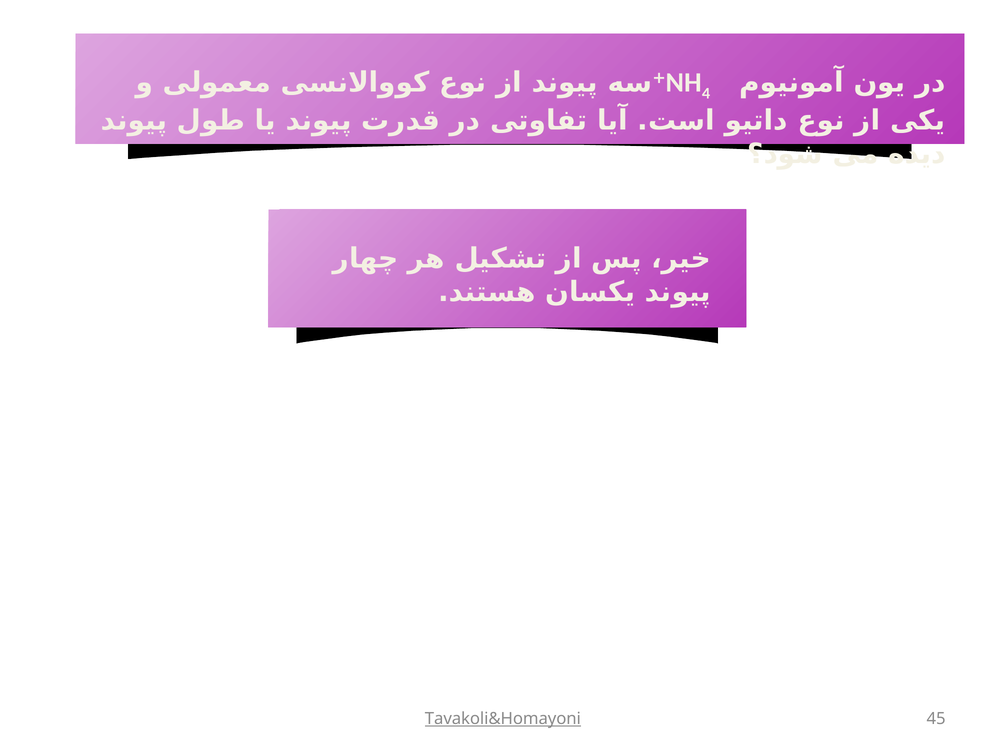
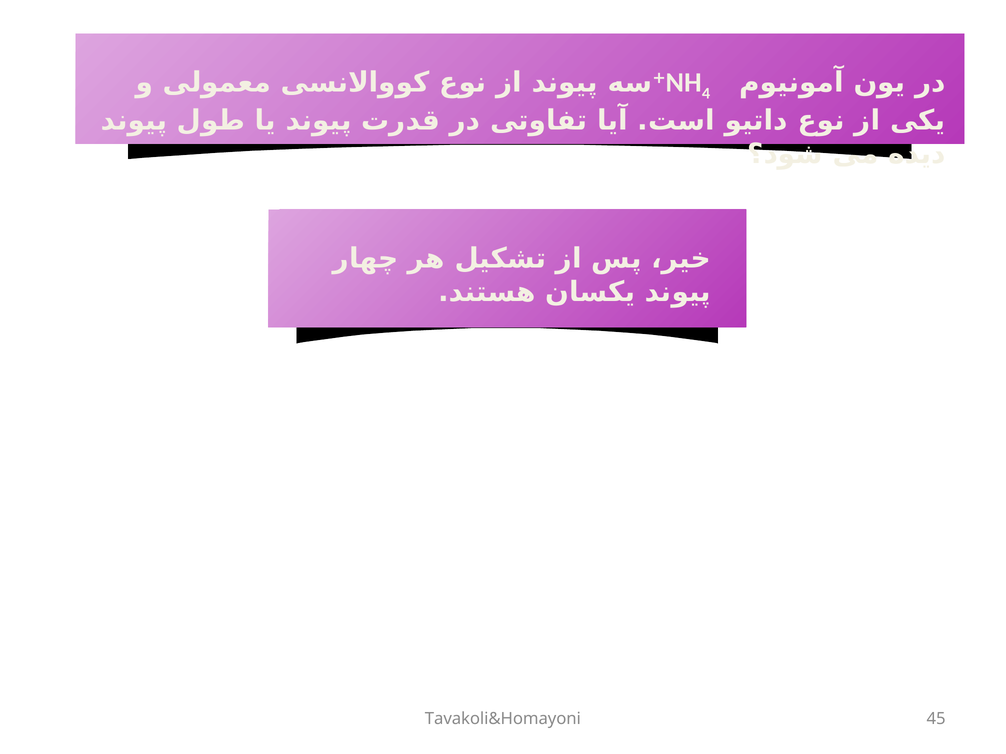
Tavakoli&Homayoni underline: present -> none (503, 719)
